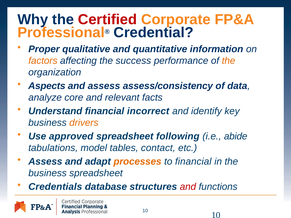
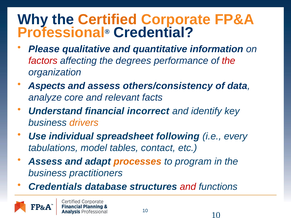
Certified colour: red -> orange (107, 19)
Proper: Proper -> Please (44, 49)
factors colour: orange -> red (43, 61)
success: success -> degrees (133, 61)
the colour: orange -> red (229, 61)
assess/consistency: assess/consistency -> others/consistency (168, 86)
approved: approved -> individual (71, 136)
abide: abide -> every (236, 136)
to financial: financial -> program (193, 162)
business spreadsheet: spreadsheet -> practitioners (96, 173)
